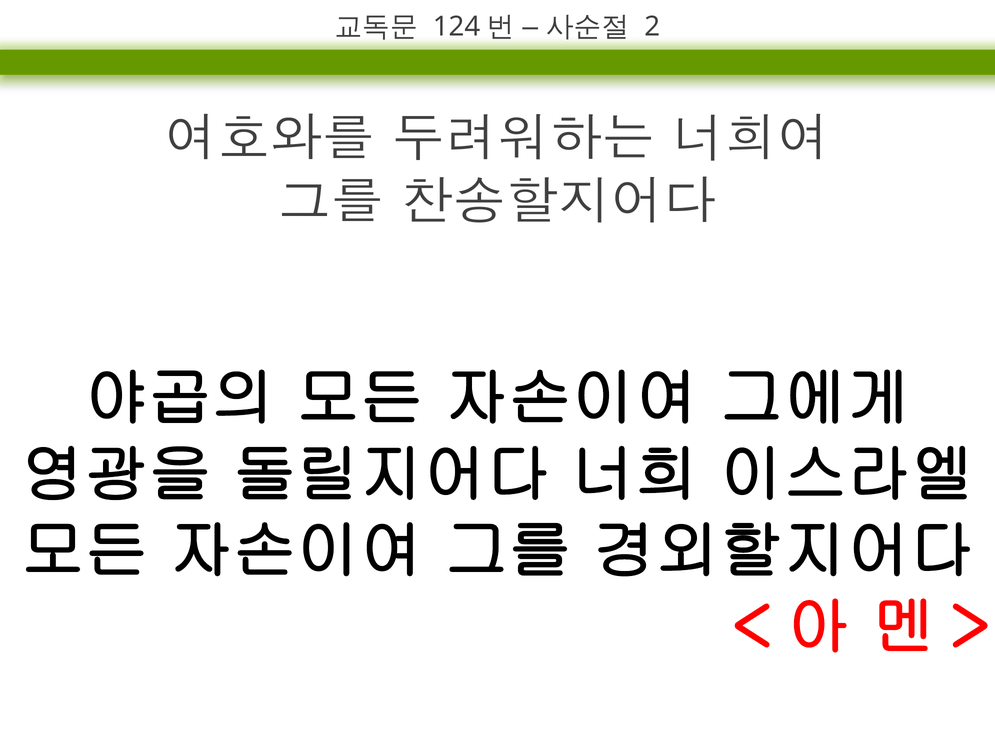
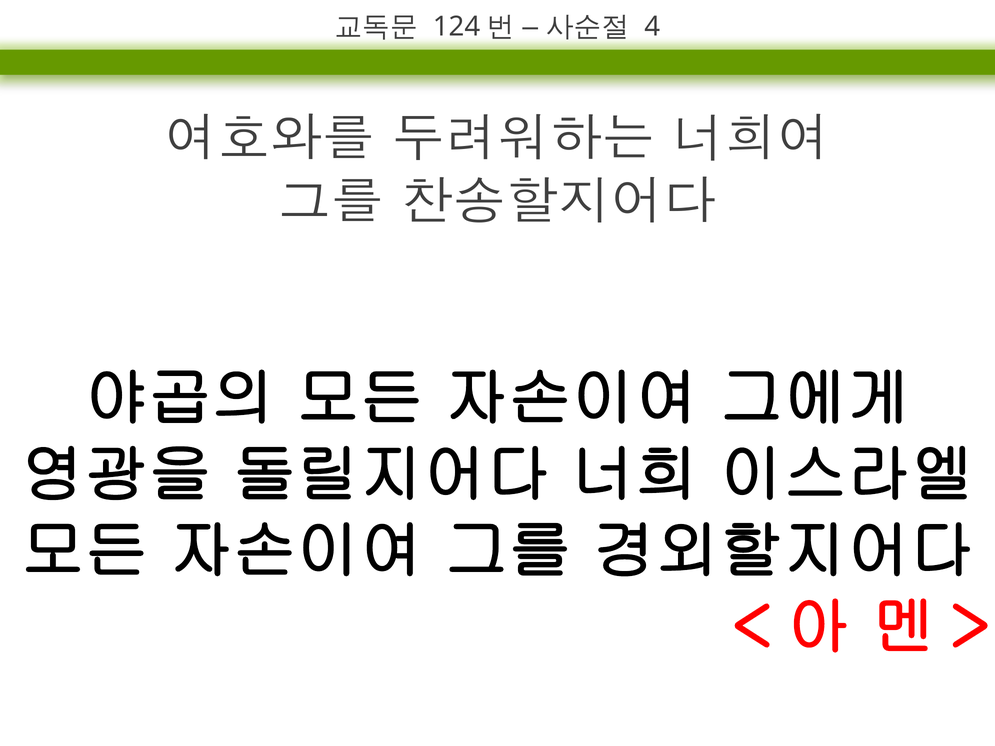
2: 2 -> 4 (652, 27)
